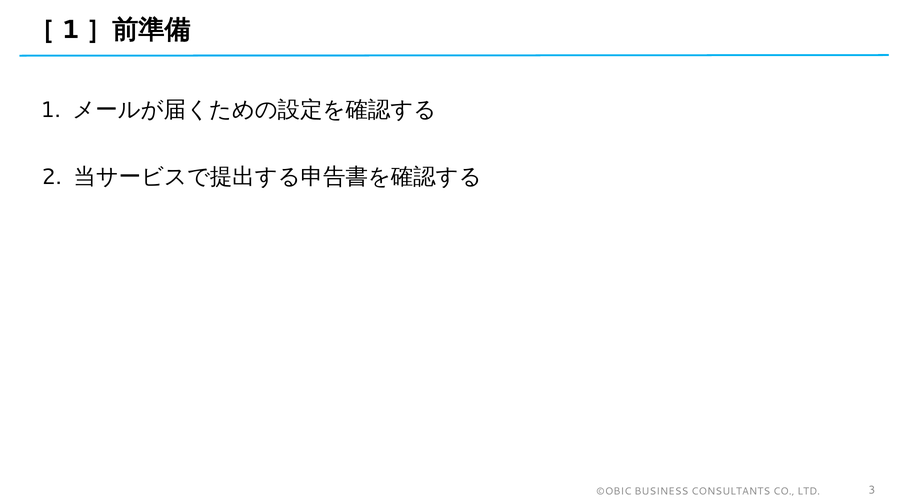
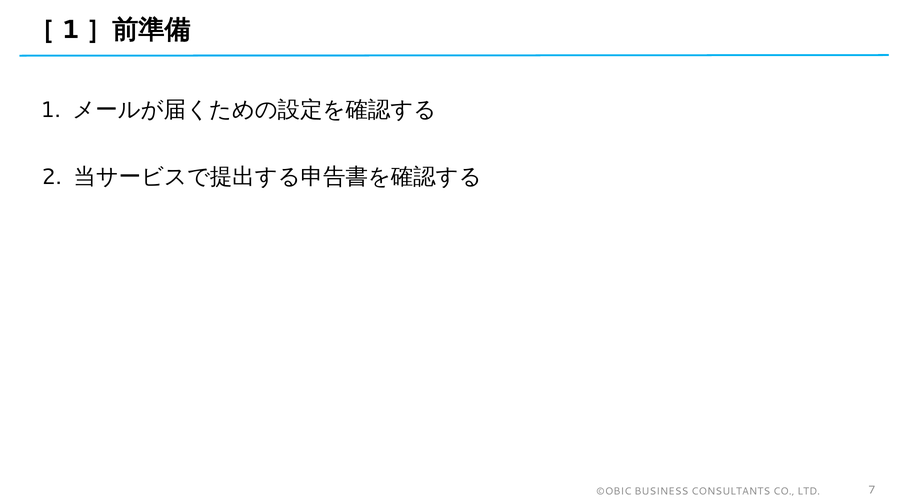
3: 3 -> 7 (872, 491)
